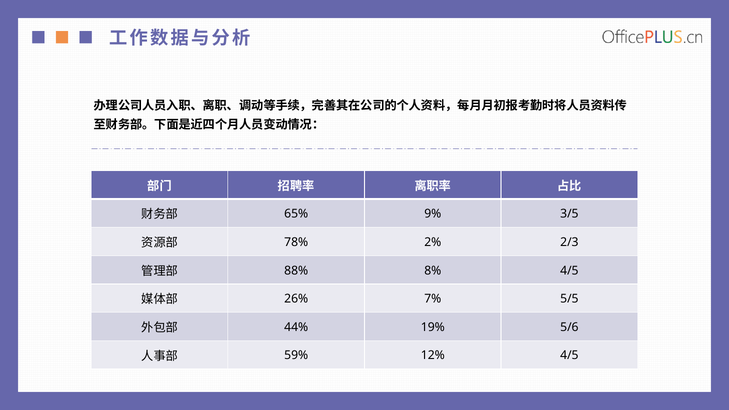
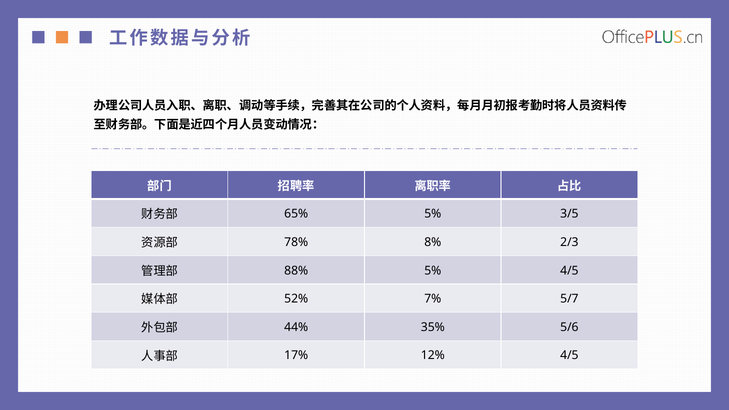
65% 9%: 9% -> 5% (433, 214)
2%: 2% -> 8% (433, 242)
88% 8%: 8% -> 5% (433, 271)
26%: 26% -> 52% (296, 299)
5/5: 5/5 -> 5/7 (569, 299)
19%: 19% -> 35% (433, 327)
59%: 59% -> 17% (296, 356)
